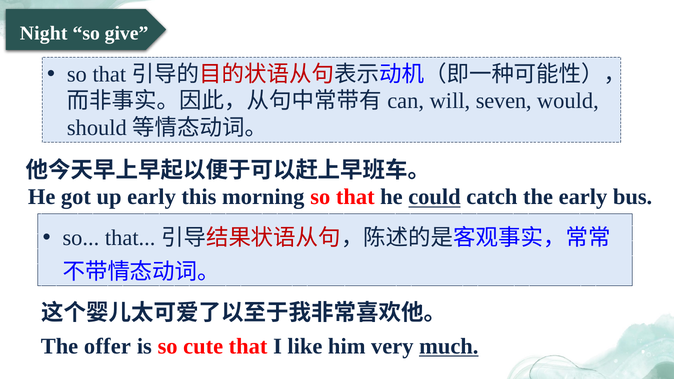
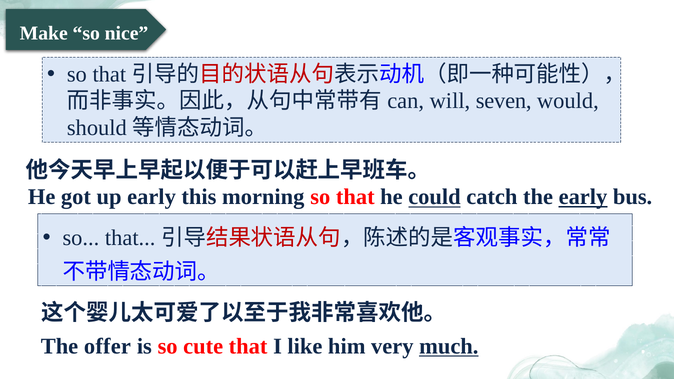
Night: Night -> Make (44, 33)
give: give -> nice (127, 33)
early underline: none -> present (583, 197)
